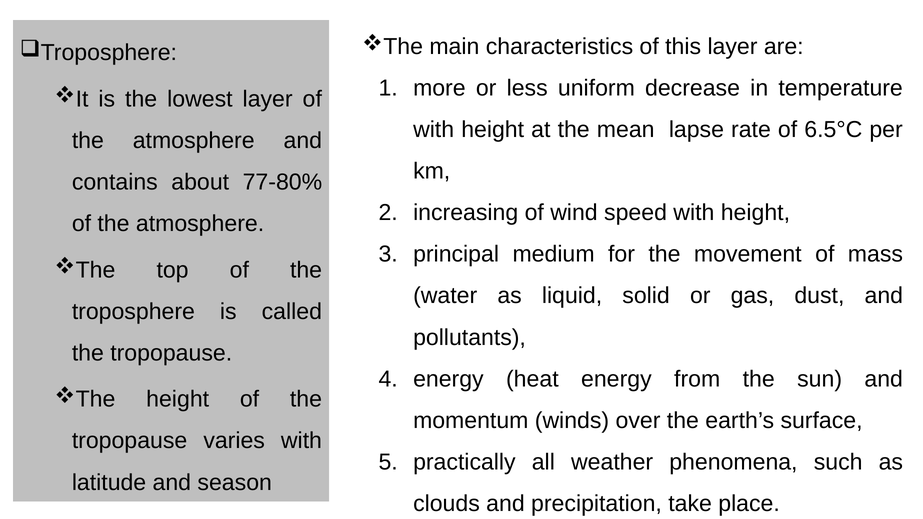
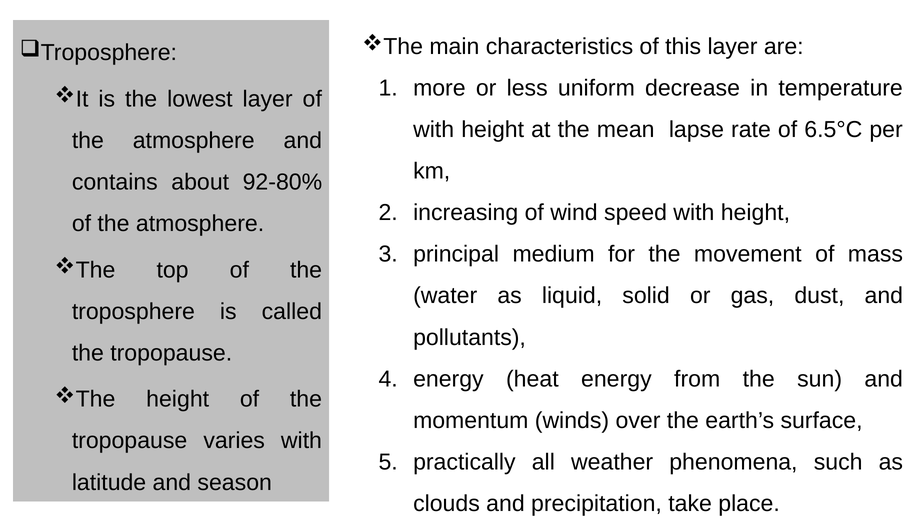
77-80%: 77-80% -> 92-80% (282, 182)
